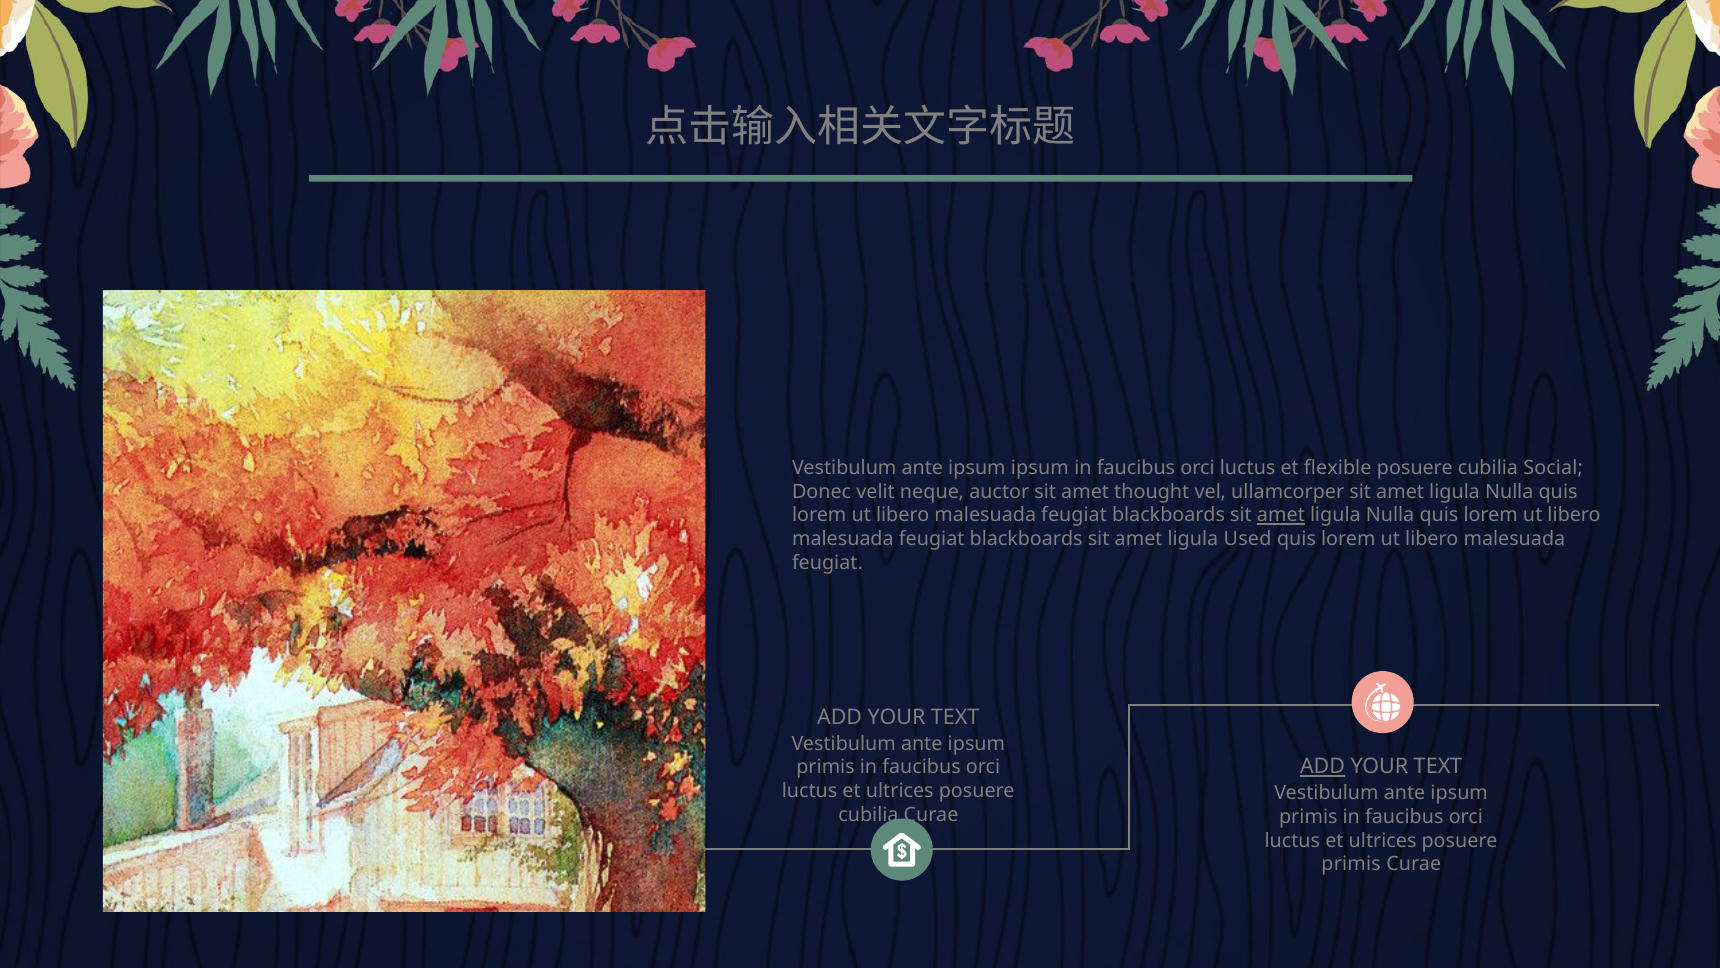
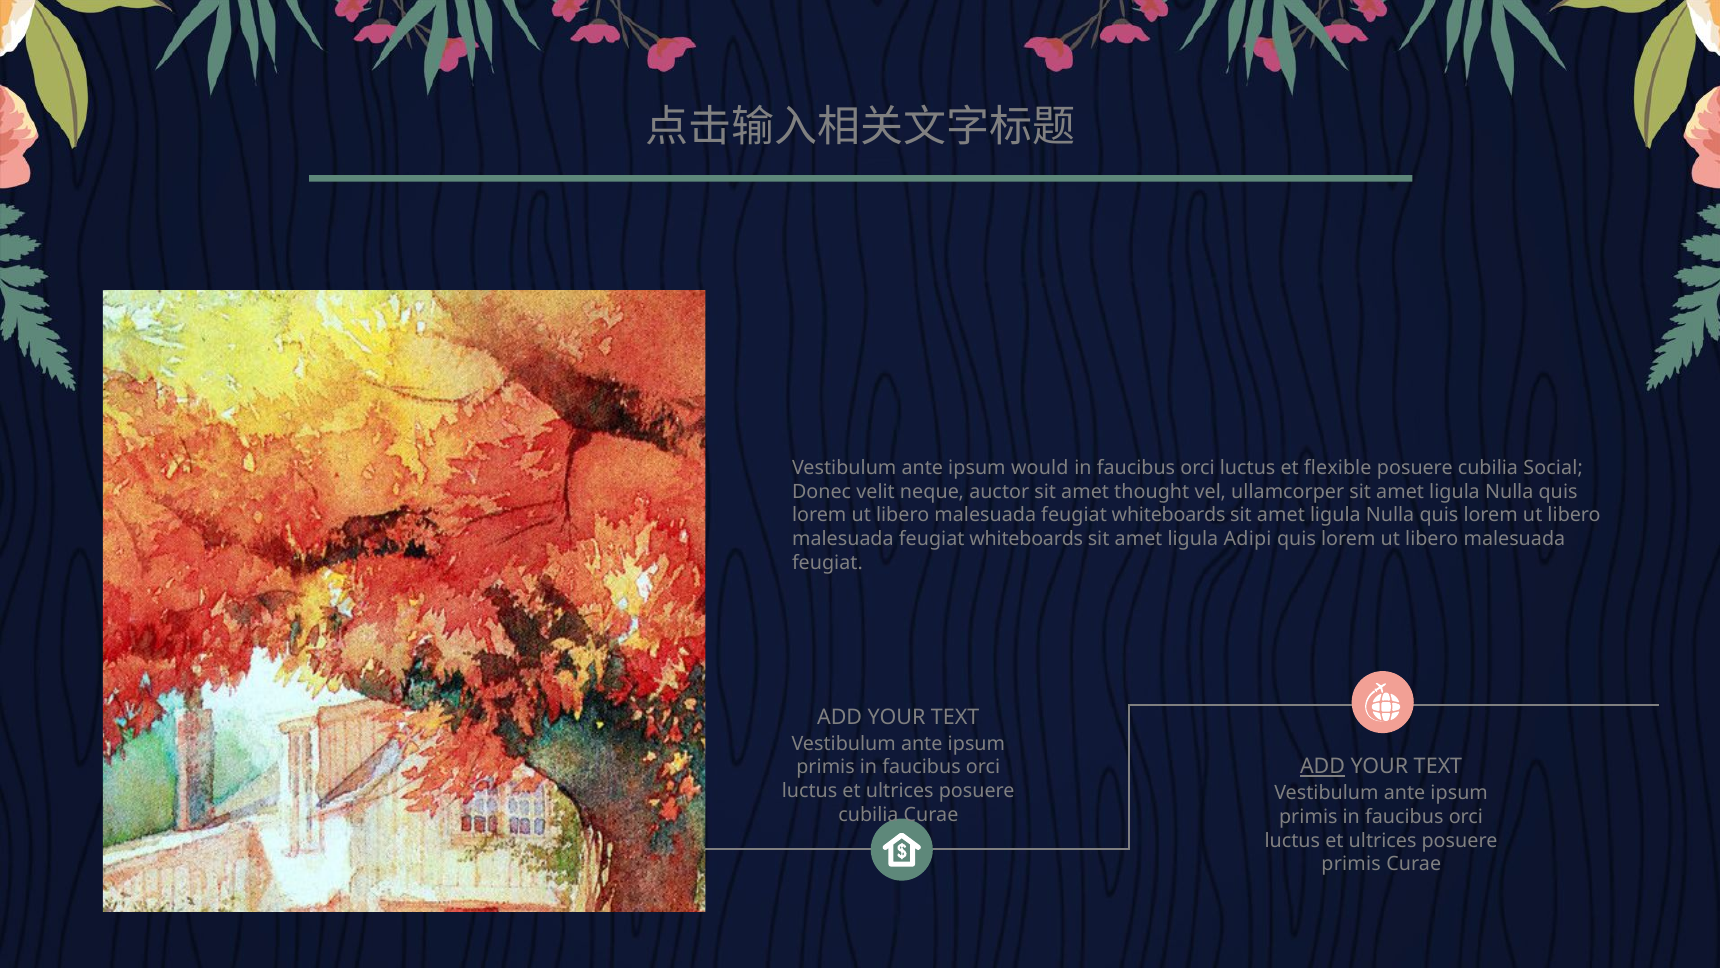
ipsum: ipsum -> would (1040, 468)
blackboards: blackboards -> whiteboards (1169, 515)
amet underline: present -> none (1281, 515)
blackboards: blackboards -> whiteboards (1026, 539)
Used: Used -> Adipi (1248, 539)
